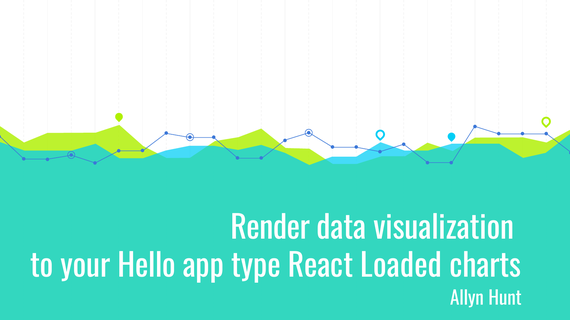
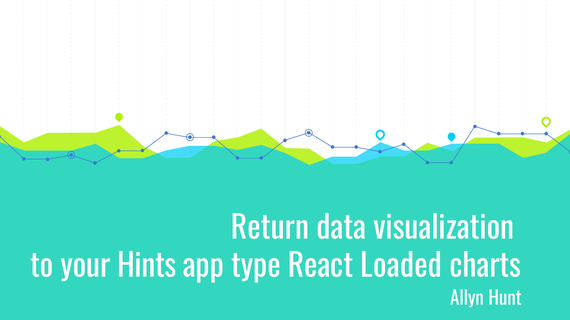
Render: Render -> Return (270, 229)
Hello: Hello -> Hints (147, 267)
